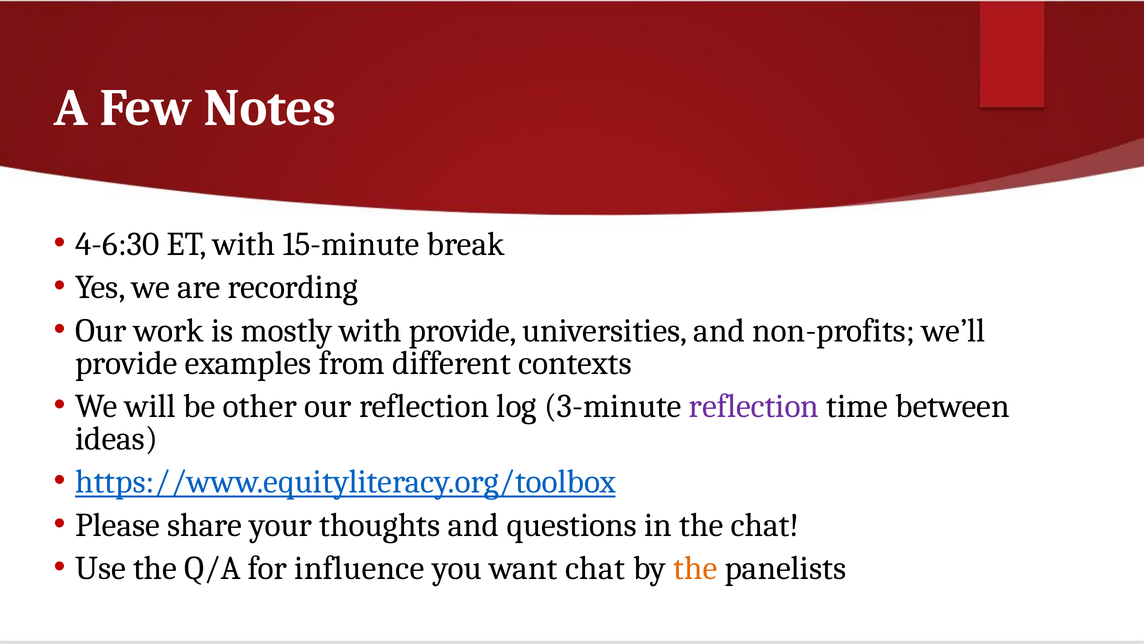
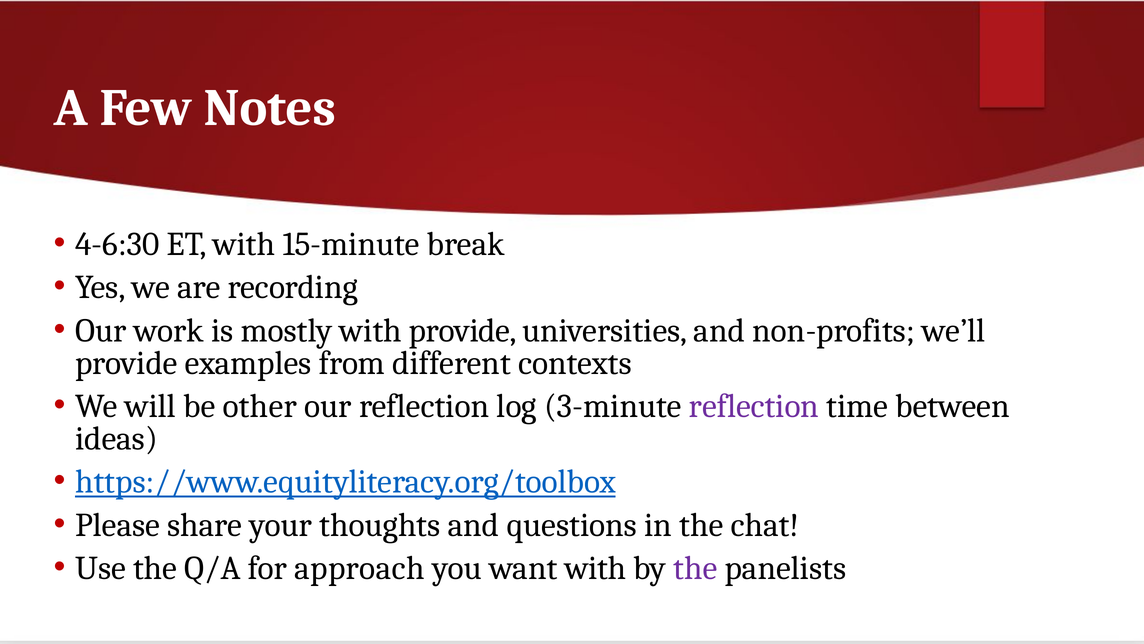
influence: influence -> approach (359, 568)
want chat: chat -> with (595, 568)
the colour: orange -> purple (695, 568)
